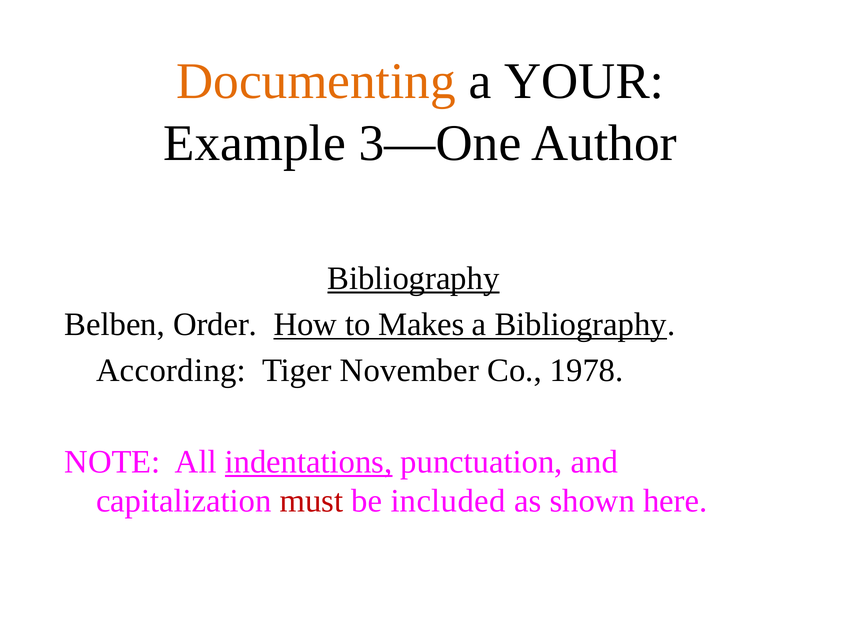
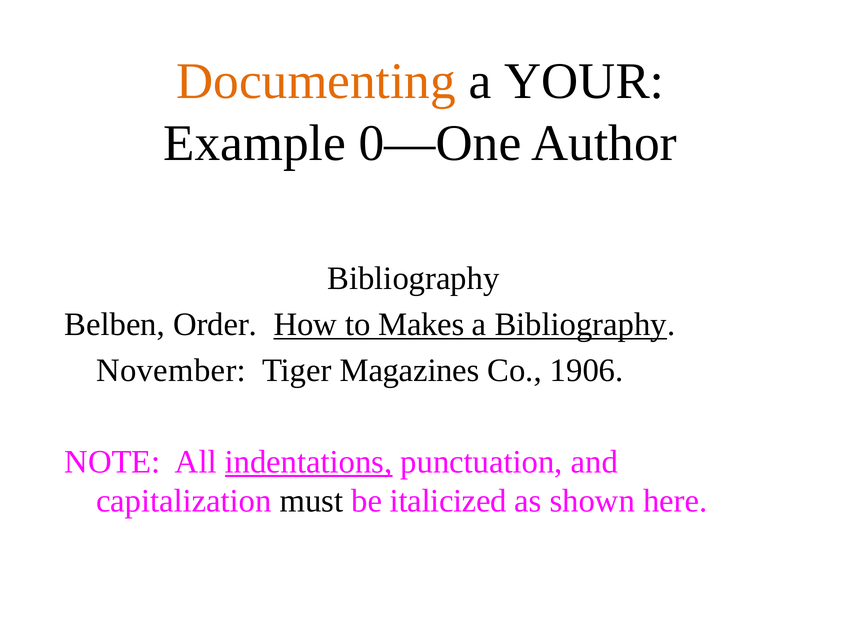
3—One: 3—One -> 0—One (440, 143)
Bibliography underline: present -> none (413, 278)
According: According -> November (171, 370)
November: November -> Magazines (410, 370)
1978: 1978 -> 1906 (587, 370)
must colour: red -> black (311, 501)
included: included -> italicized (448, 501)
